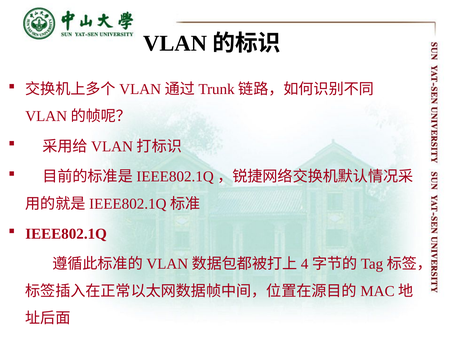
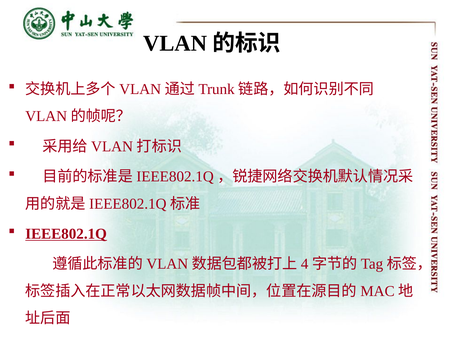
IEEE802.1Q underline: none -> present (66, 234)
